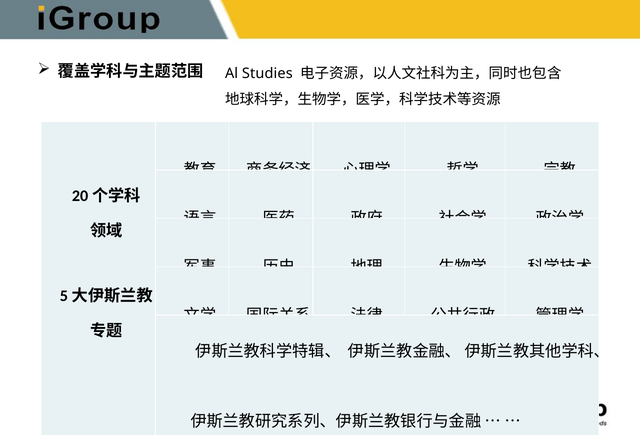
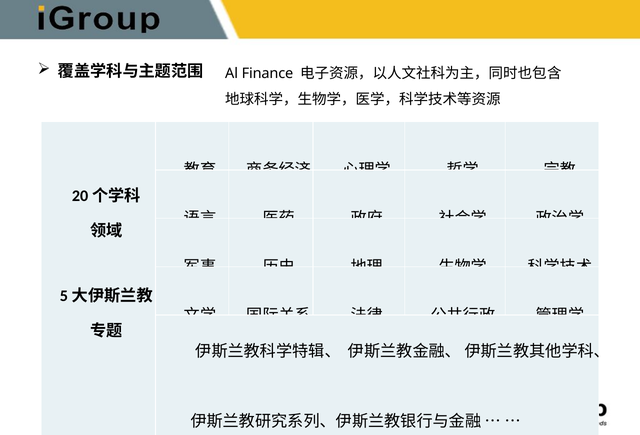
Studies: Studies -> Finance (267, 73)
